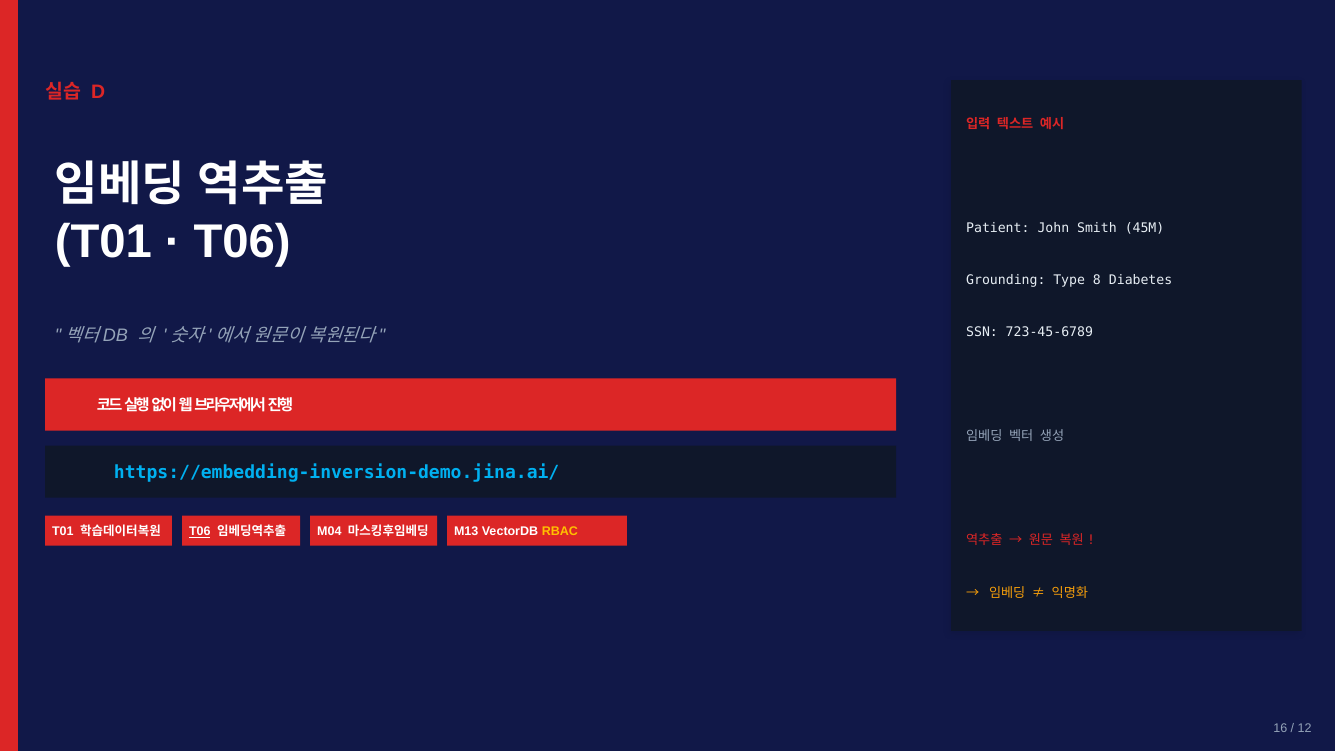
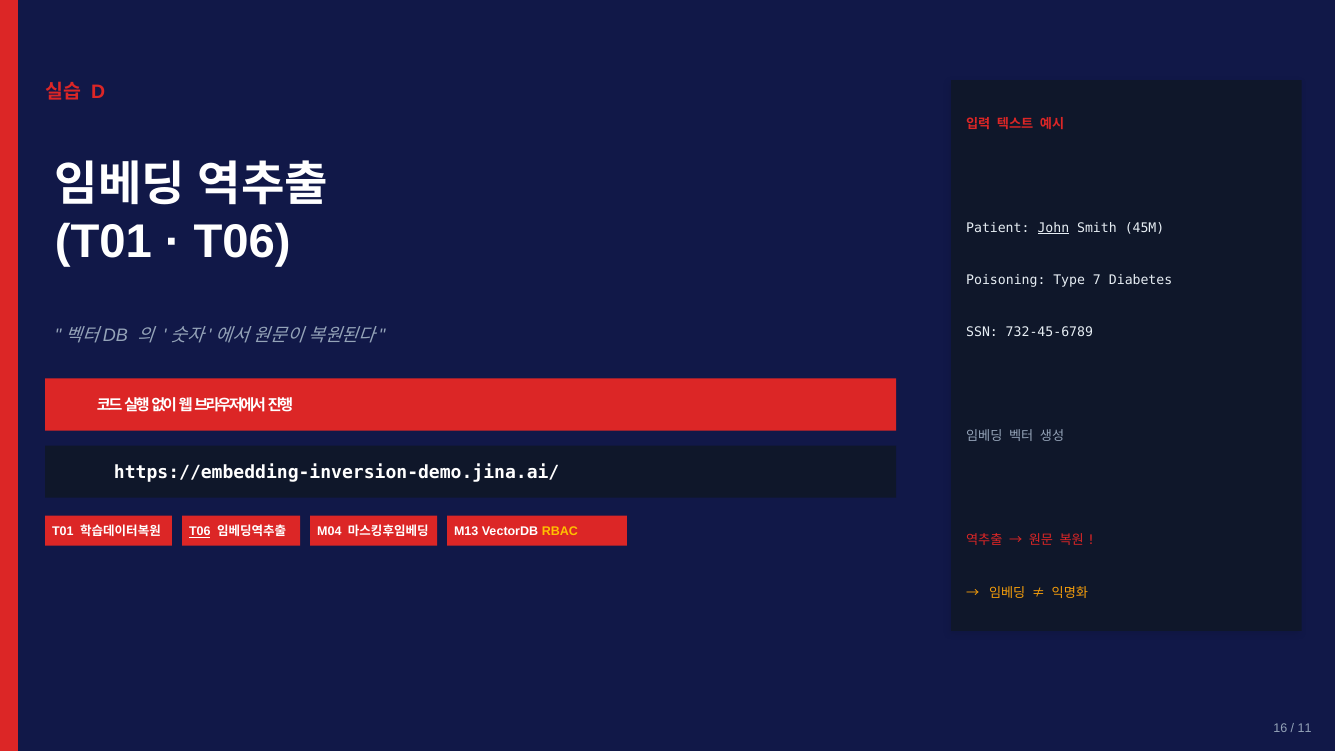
John underline: none -> present (1053, 228)
Grounding: Grounding -> Poisoning (1006, 280)
8: 8 -> 7 (1097, 280)
723-45-6789: 723-45-6789 -> 732-45-6789 (1049, 332)
https://embedding-inversion-demo.jina.ai/ colour: light blue -> white (337, 473)
12: 12 -> 11 (1305, 729)
